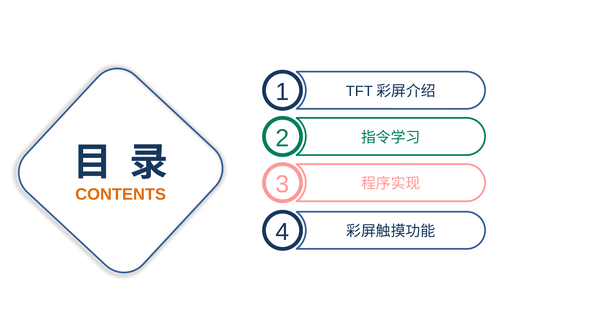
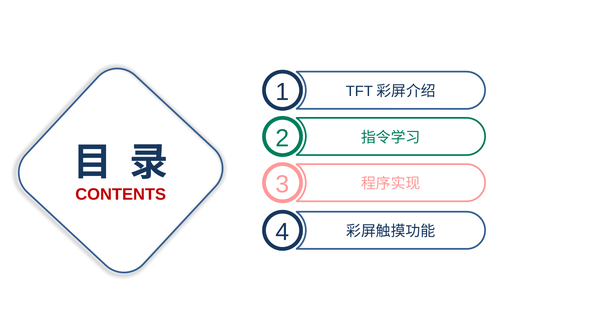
CONTENTS colour: orange -> red (121, 194)
